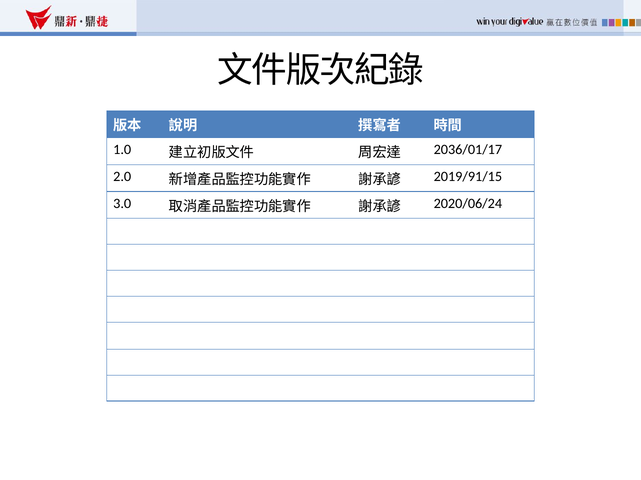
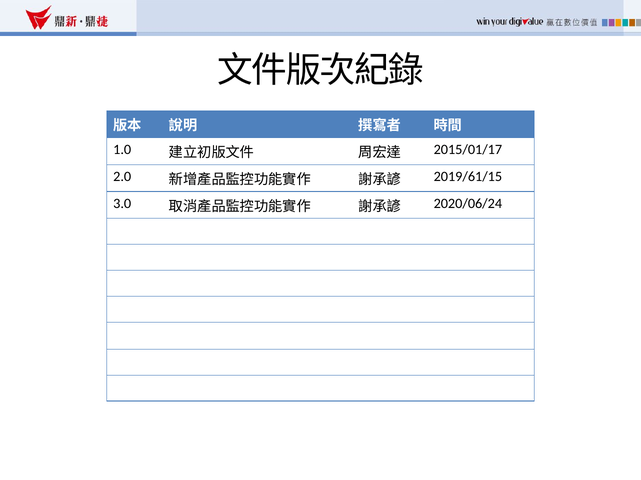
2036/01/17: 2036/01/17 -> 2015/01/17 (468, 150)
2019/91/15: 2019/91/15 -> 2019/61/15 (468, 177)
